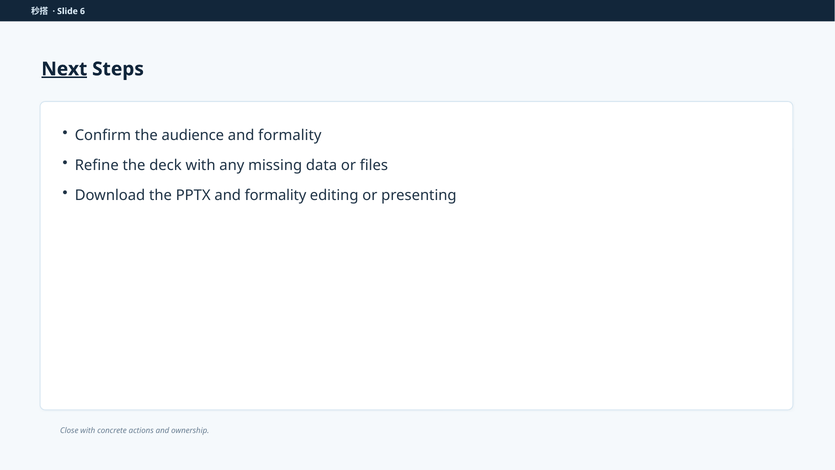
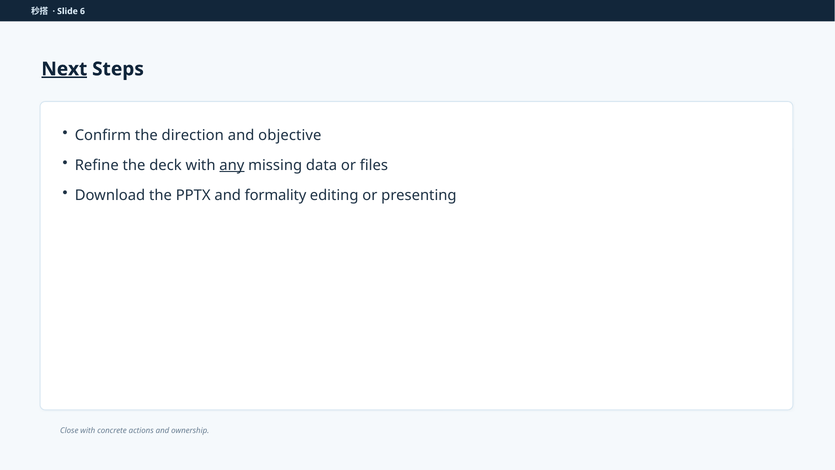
audience: audience -> direction (193, 135)
formality: formality -> objective (290, 135)
any underline: none -> present (232, 165)
